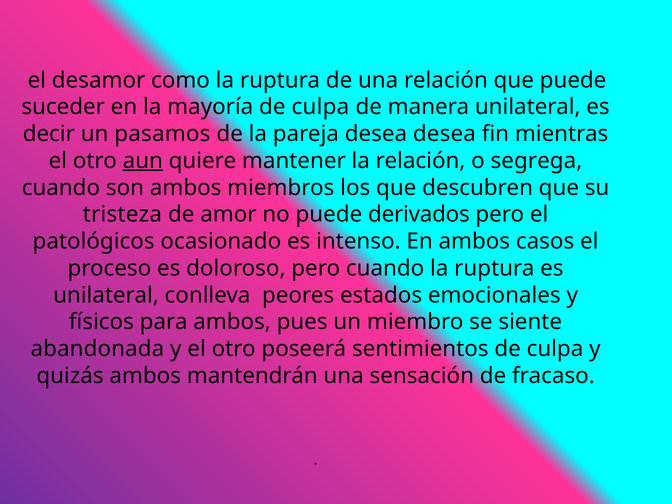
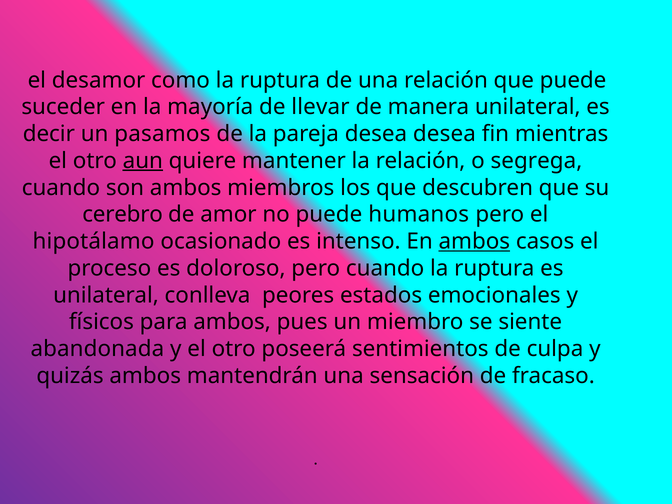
mayoría de culpa: culpa -> llevar (320, 107)
tristeza: tristeza -> cerebro (123, 215)
derivados: derivados -> humanos (419, 215)
patológicos: patológicos -> hipotálamo (94, 241)
ambos underline: none -> present (474, 241)
